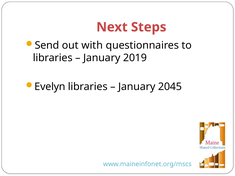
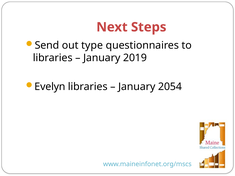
with: with -> type (92, 45)
2045: 2045 -> 2054 (170, 87)
